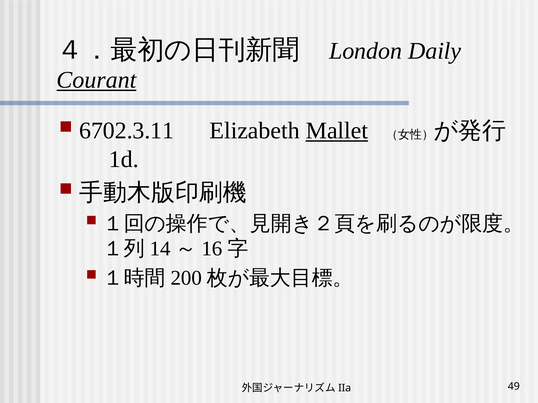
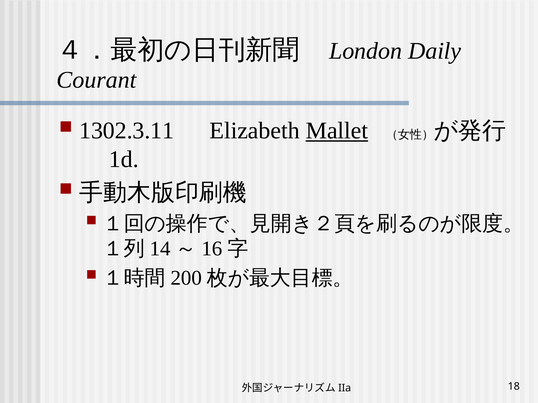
Courant underline: present -> none (96, 80)
6702.3.11: 6702.3.11 -> 1302.3.11 (127, 131)
49: 49 -> 18 (514, 387)
